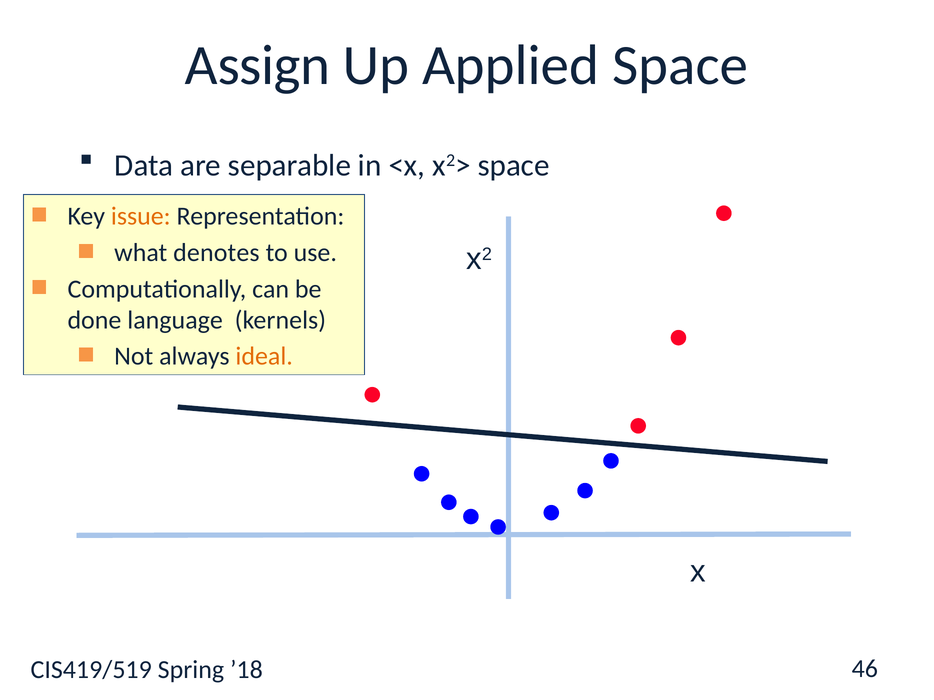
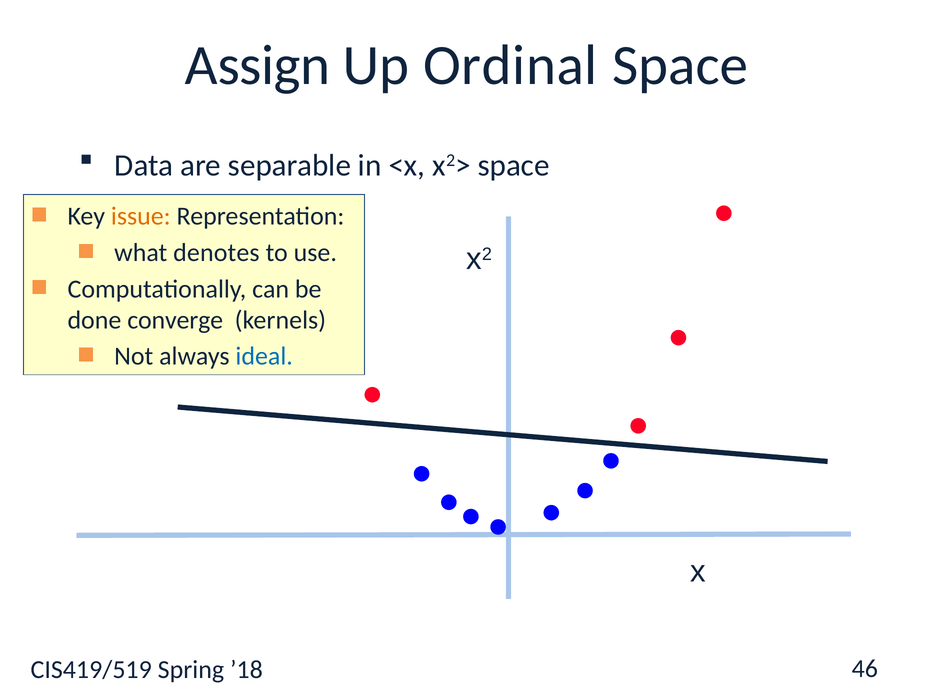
Applied: Applied -> Ordinal (510, 66)
language: language -> converge (175, 320)
ideal colour: orange -> blue (264, 357)
